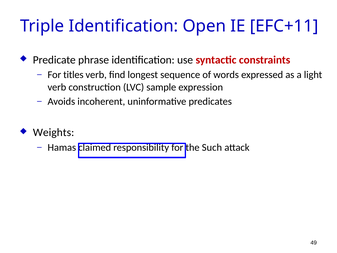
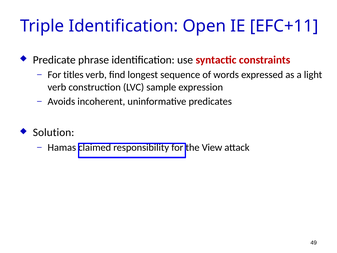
Weights: Weights -> Solution (54, 132)
Such: Such -> View (212, 147)
